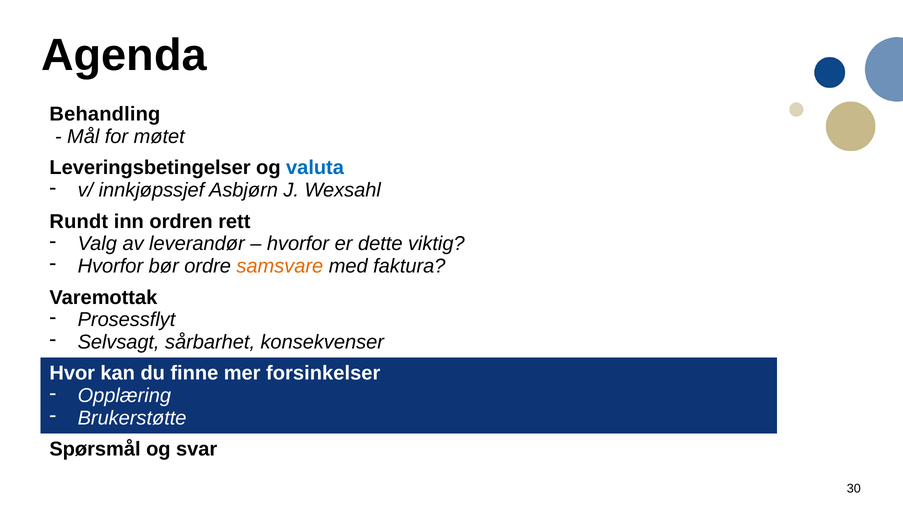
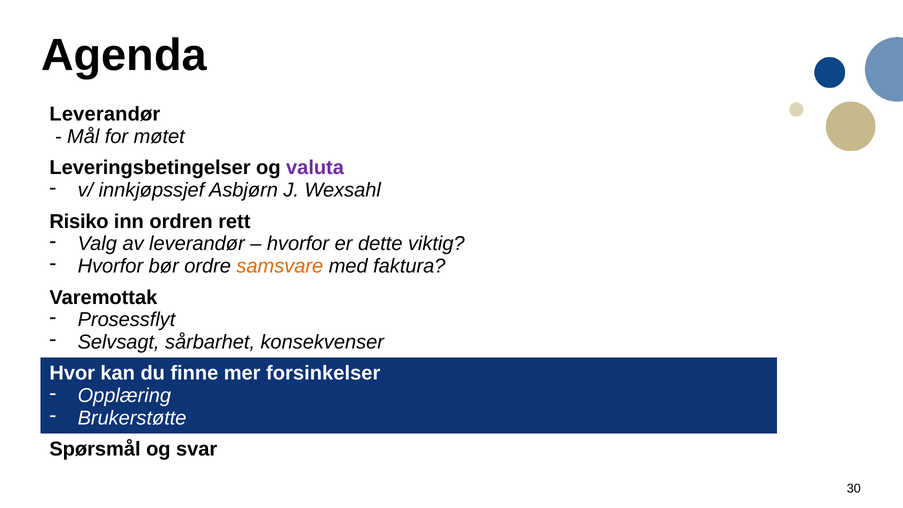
Behandling: Behandling -> Leverandør (105, 114)
valuta colour: blue -> purple (315, 168)
Rundt: Rundt -> Risiko (79, 221)
